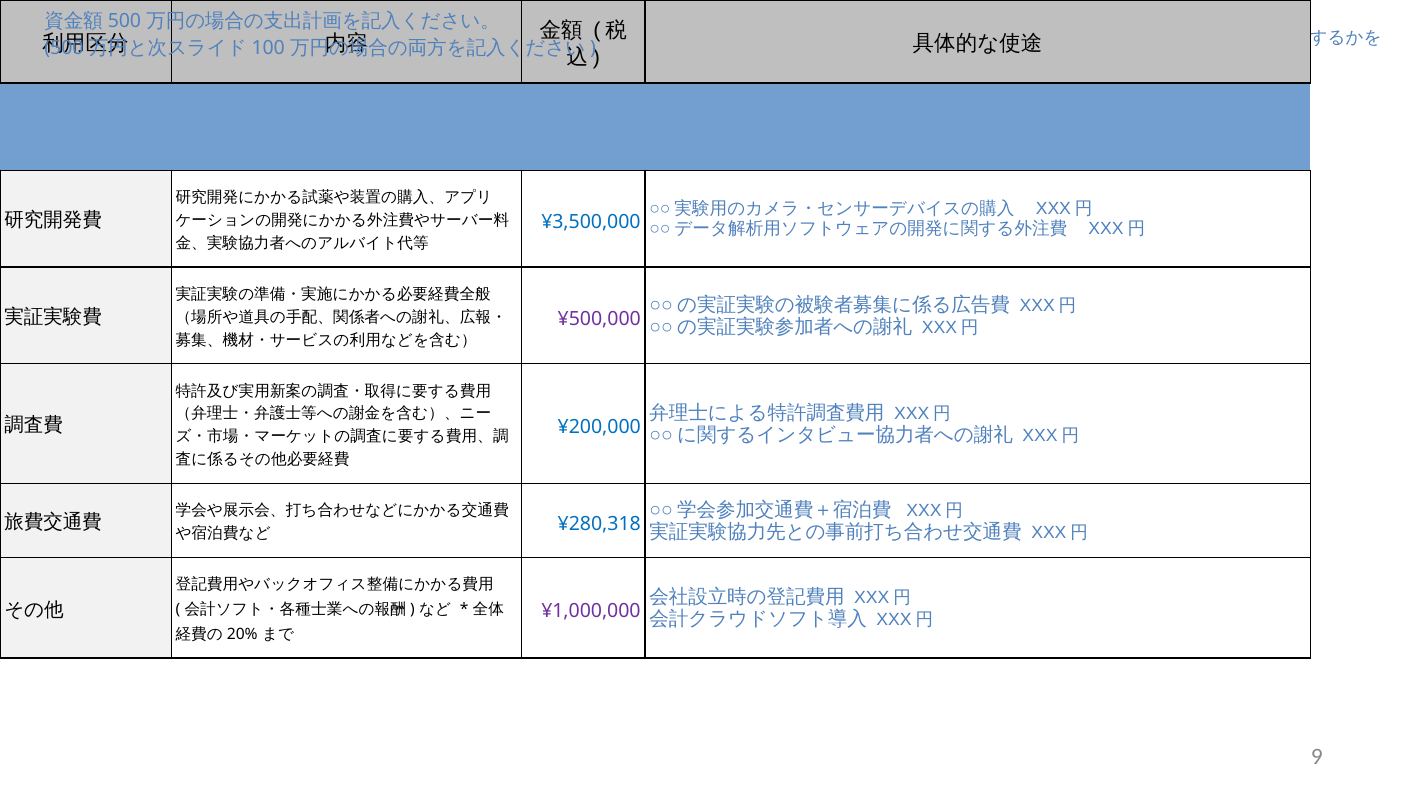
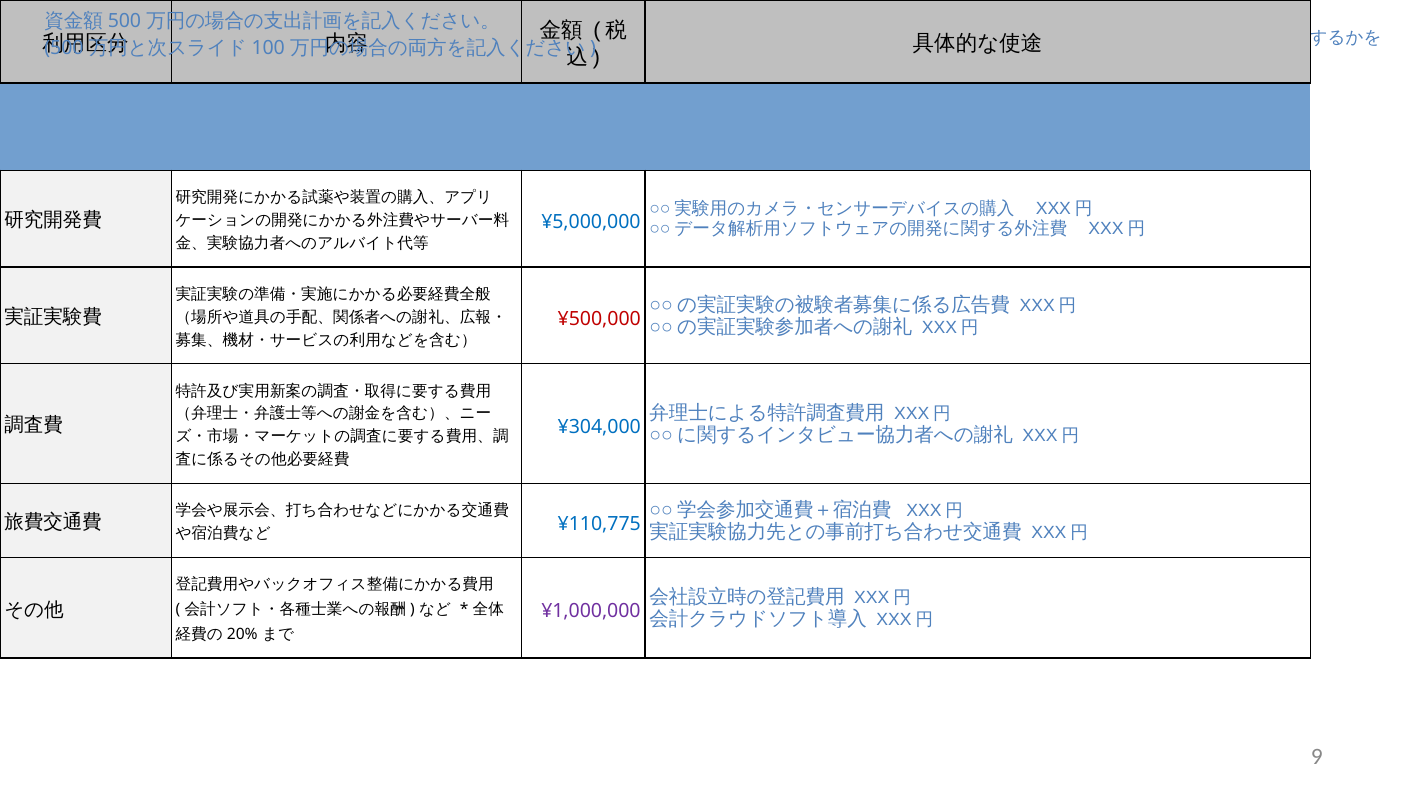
¥3,500,000: ¥3,500,000 -> ¥5,000,000 (591, 222)
¥500,000 colour: purple -> red (599, 318)
¥200,000: ¥200,000 -> ¥304,000 (599, 427)
¥280,318: ¥280,318 -> ¥110,775 (599, 523)
